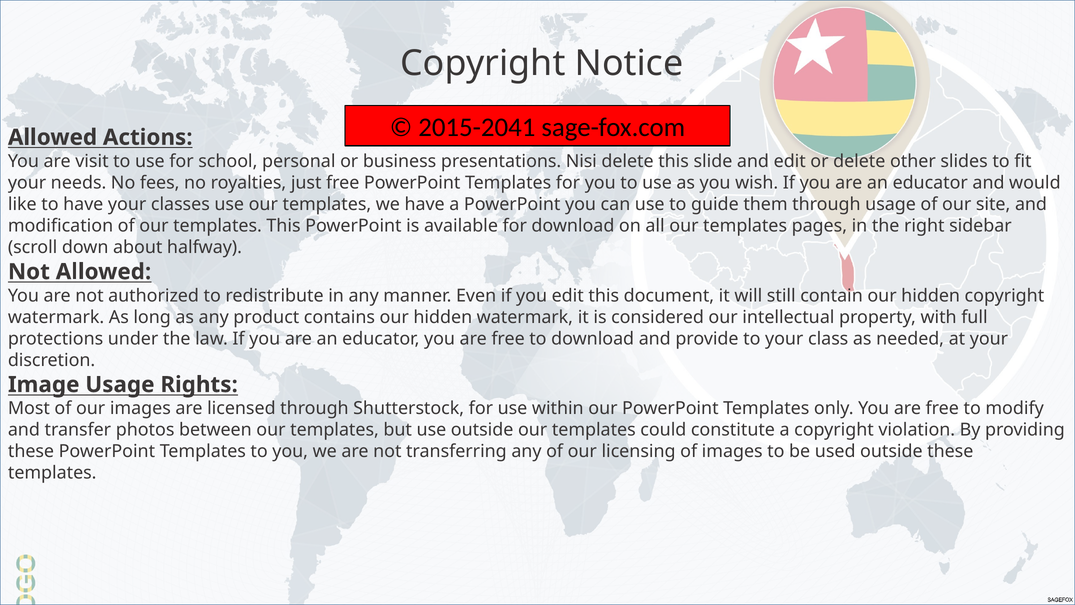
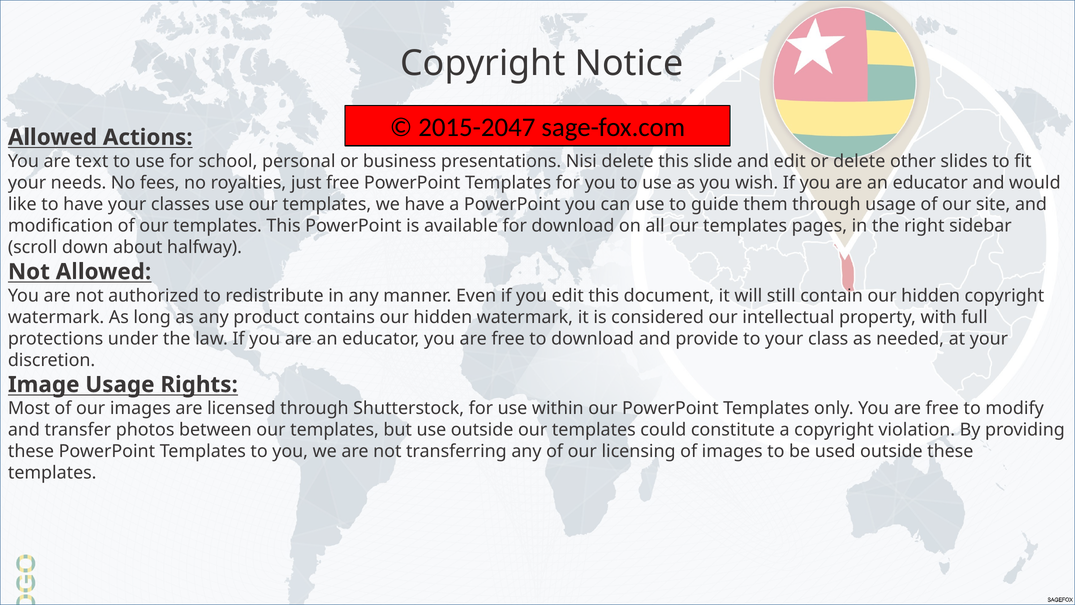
2015-2041: 2015-2041 -> 2015-2047 (477, 128)
visit: visit -> text (92, 161)
